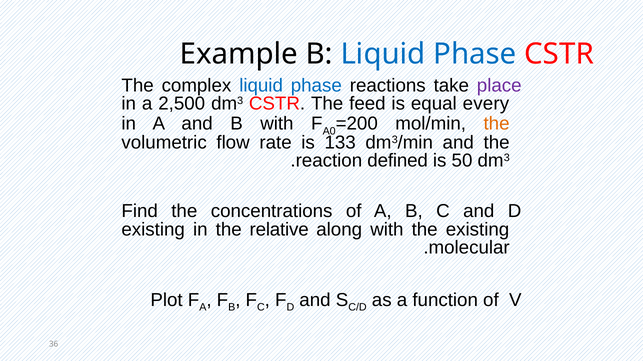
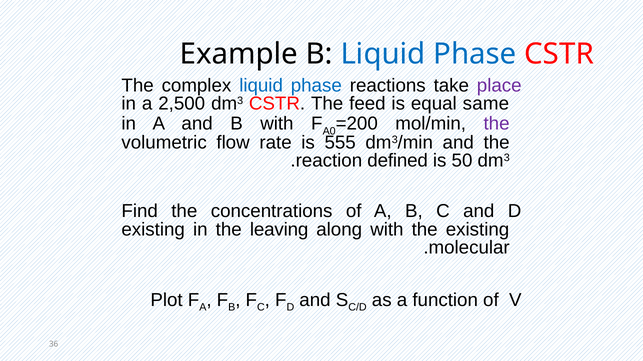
every: every -> same (486, 104)
the colour: orange -> purple (497, 124)
133: 133 -> 555 (340, 143)
relative: relative -> leaving (279, 230)
